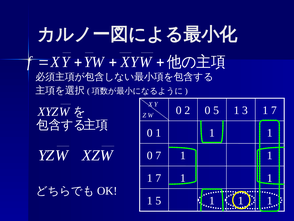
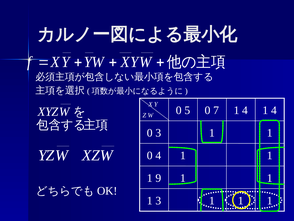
2: 2 -> 5 (187, 110)
0 5: 5 -> 7 (216, 110)
3: 3 -> 4 (245, 110)
7: 7 -> 4 (274, 110)
0 1: 1 -> 3 (158, 133)
0 7: 7 -> 4 (158, 155)
7: 7 -> 9 (158, 178)
1 5: 5 -> 3 (158, 200)
